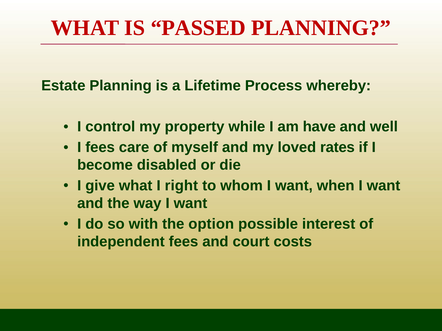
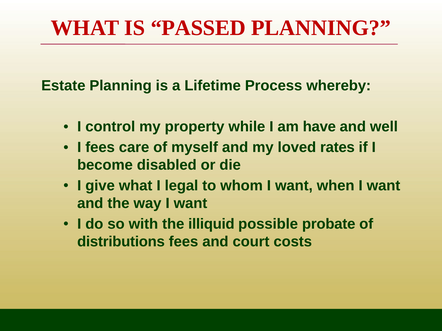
right: right -> legal (181, 186)
option: option -> illiquid (211, 224)
interest: interest -> probate (329, 224)
independent: independent -> distributions (121, 242)
